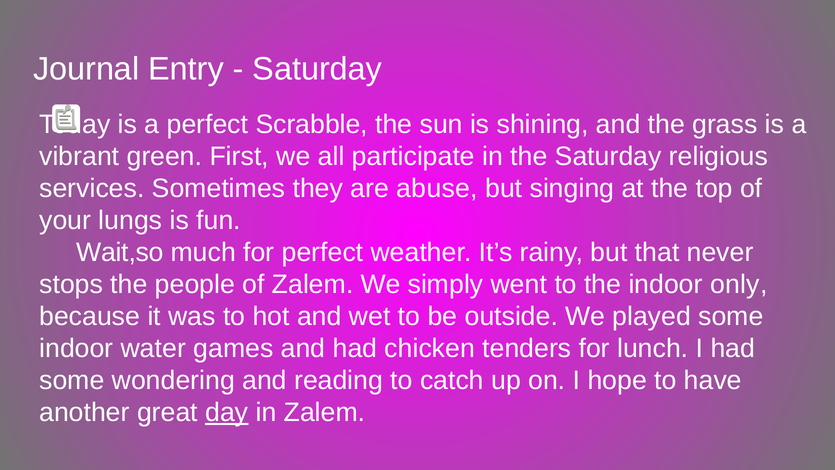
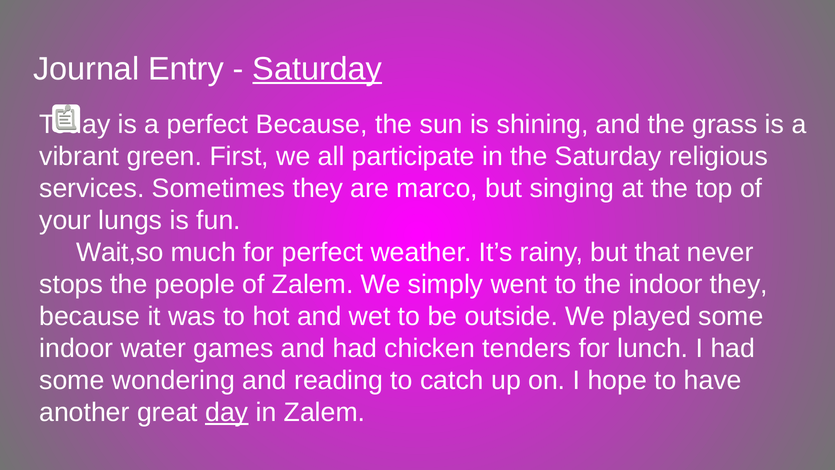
Saturday underline: none -> present (317, 69)
perfect Scrabble: Scrabble -> Because (312, 124)
abuse: abuse -> marco (437, 188)
indoor only: only -> they (739, 284)
